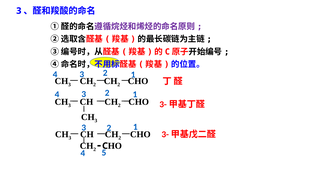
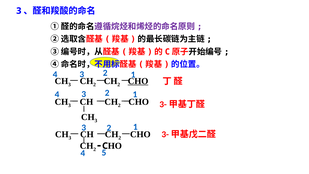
CHO underline: none -> present (138, 81)
